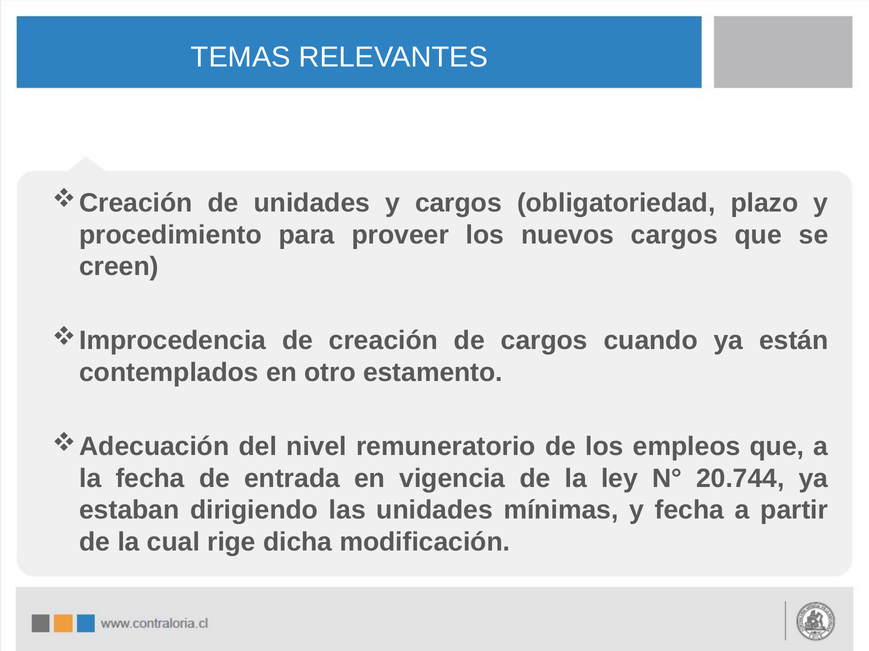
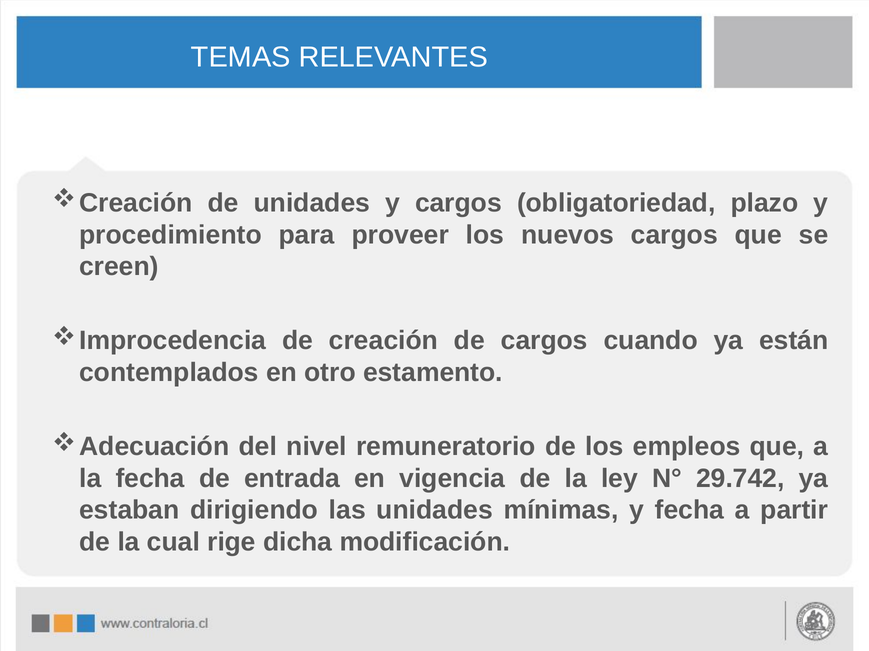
20.744: 20.744 -> 29.742 (740, 479)
